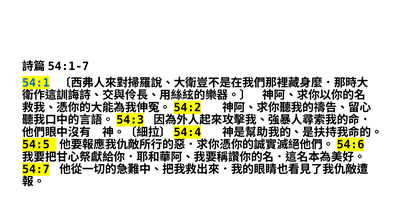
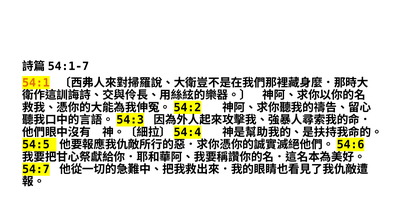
54:1 colour: blue -> orange (36, 83)
